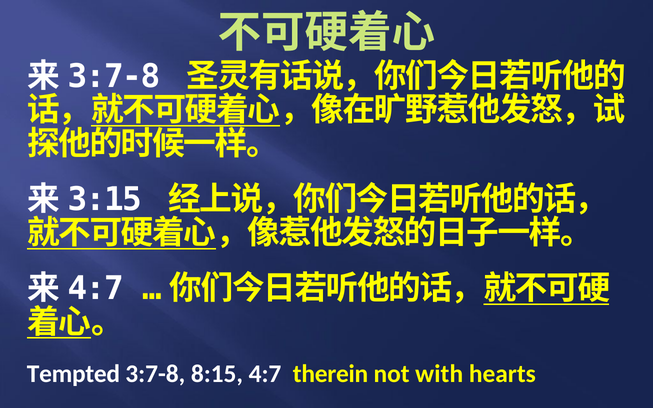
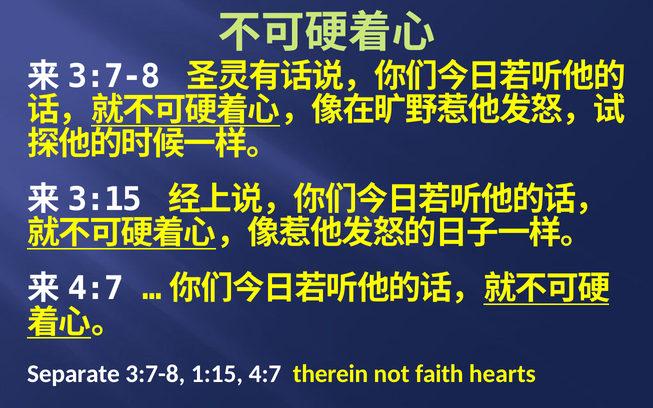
Tempted: Tempted -> Separate (73, 374)
8:15: 8:15 -> 1:15 (217, 374)
with: with -> faith (439, 374)
